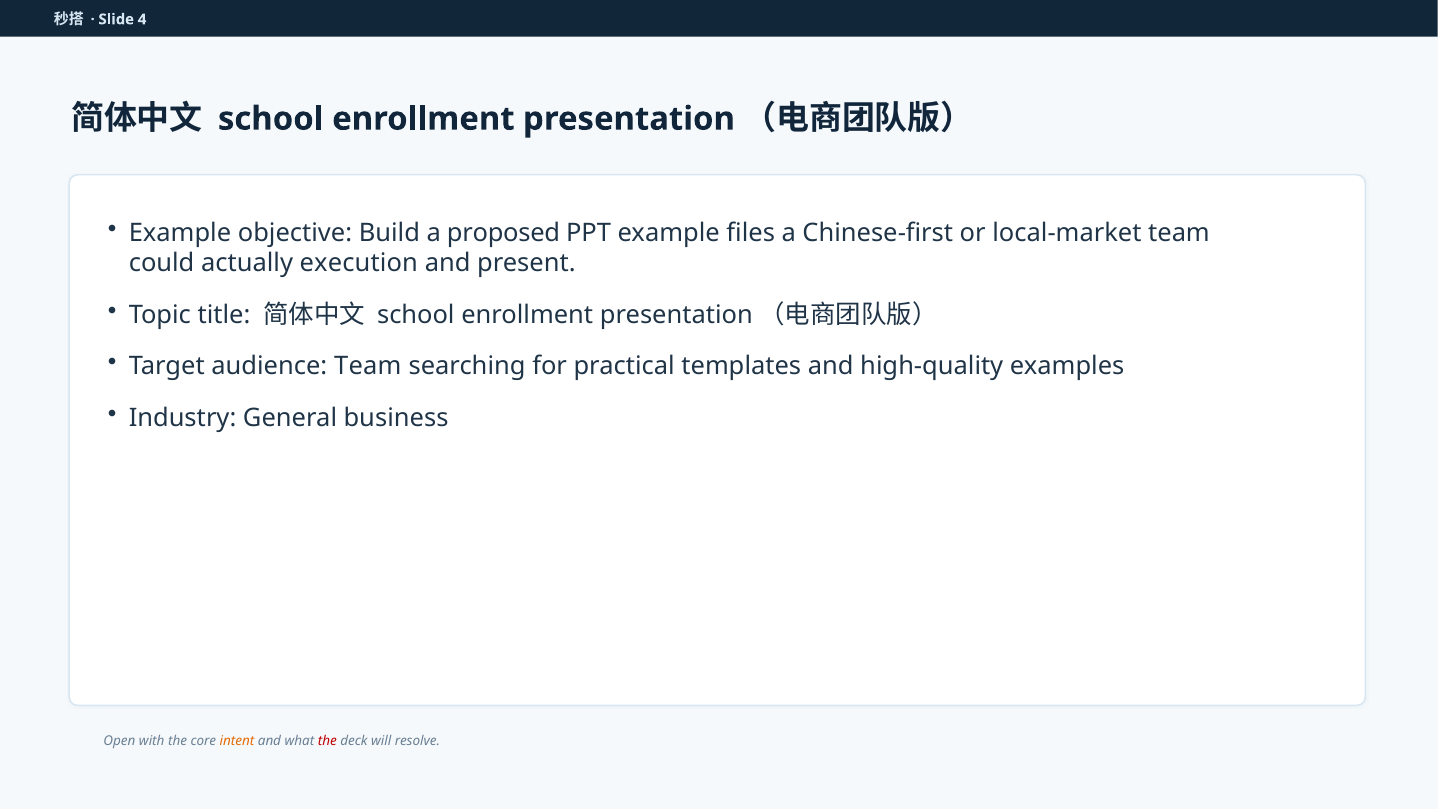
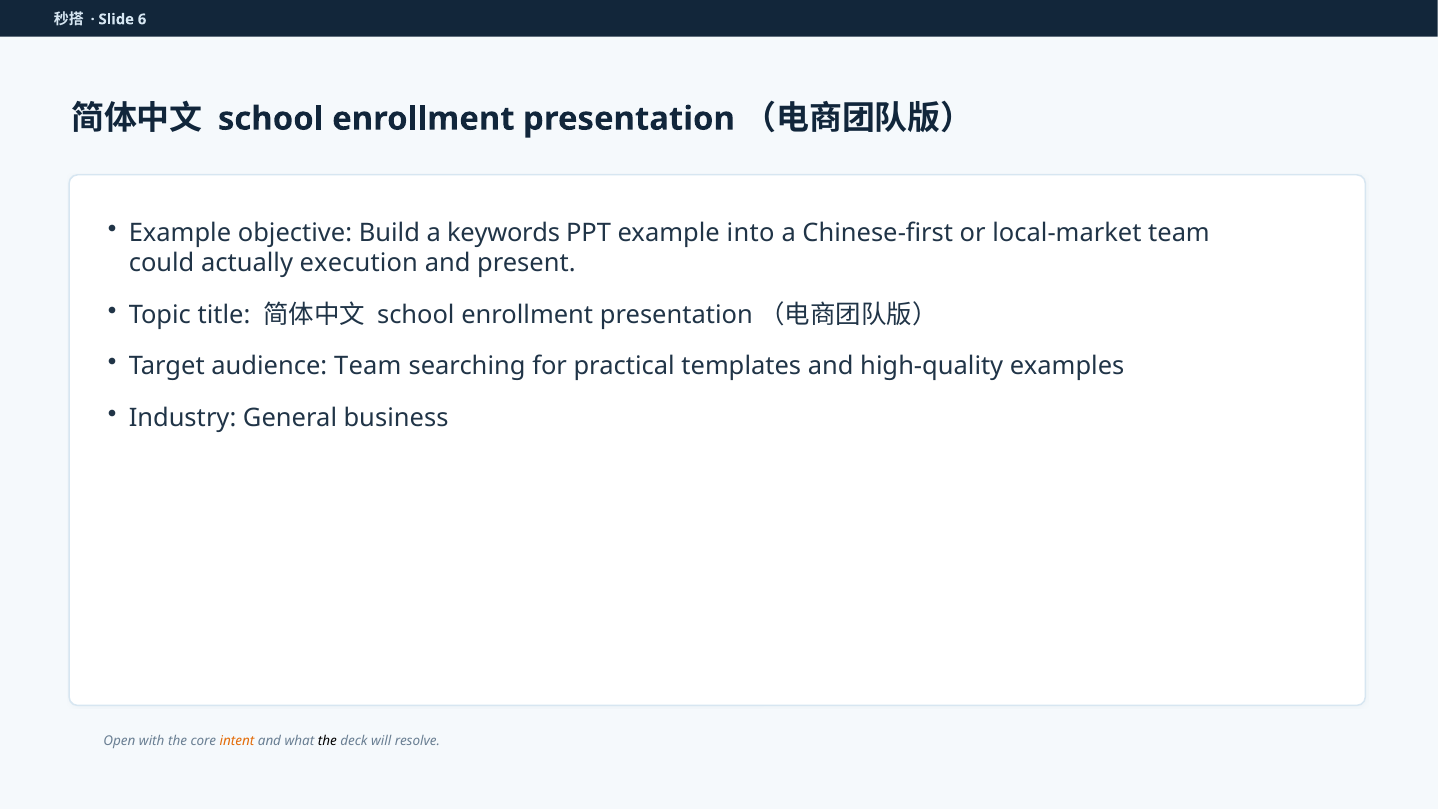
4: 4 -> 6 (142, 19)
proposed: proposed -> keywords (504, 233)
files: files -> into (751, 233)
the colour: red -> black (327, 741)
